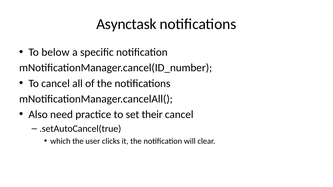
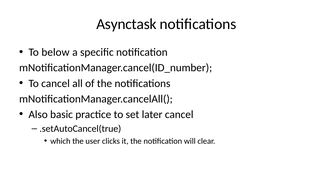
need: need -> basic (62, 115)
their: their -> later (152, 115)
